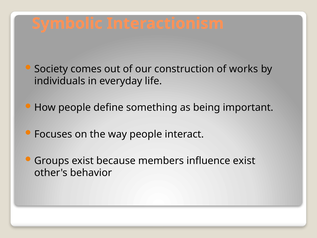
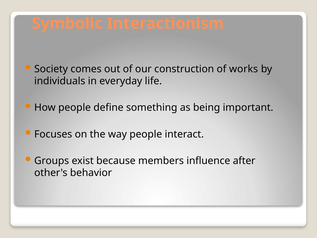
influence exist: exist -> after (244, 161)
